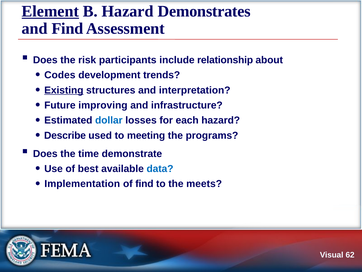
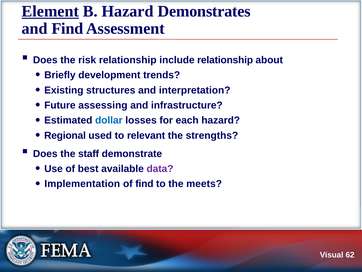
risk participants: participants -> relationship (128, 60)
Codes: Codes -> Briefly (60, 75)
Existing underline: present -> none (64, 90)
improving: improving -> assessing (103, 105)
Describe: Describe -> Regional (65, 135)
meeting: meeting -> relevant (146, 135)
programs: programs -> strengths (212, 135)
time: time -> staff (89, 153)
data colour: blue -> purple (160, 168)
